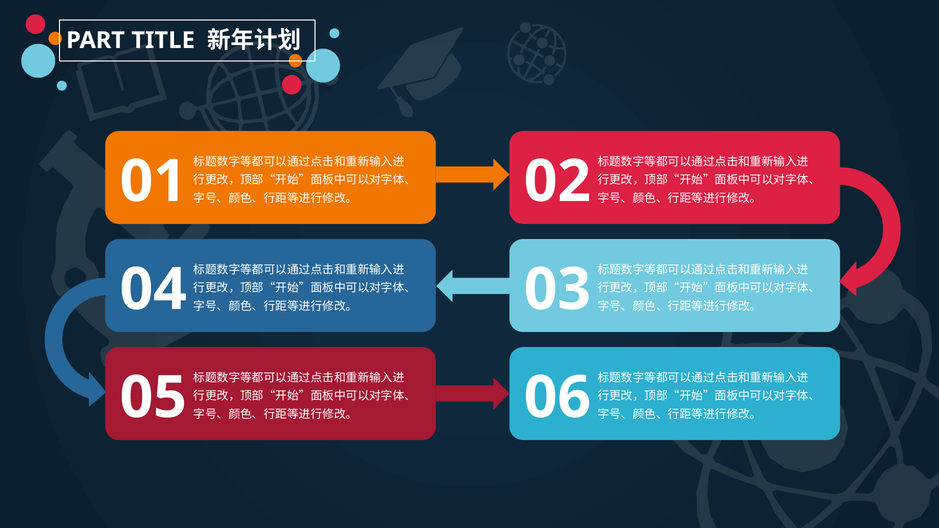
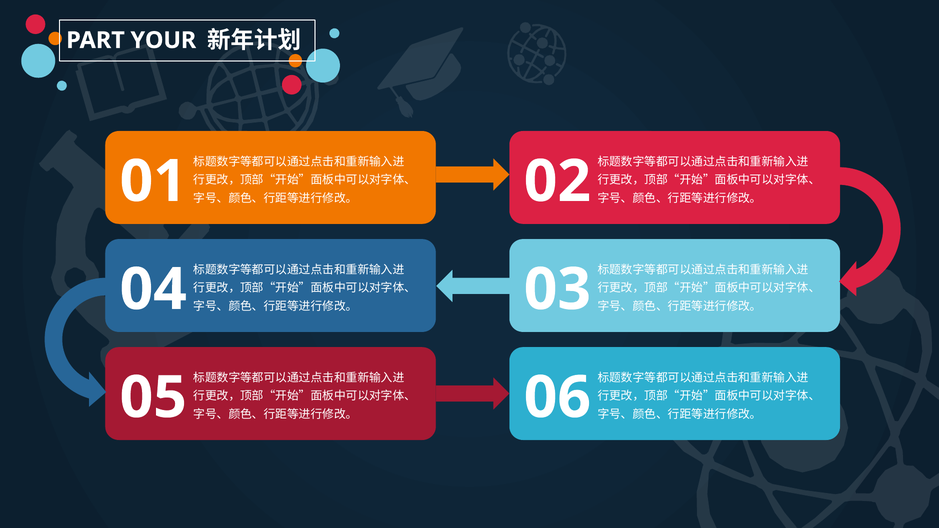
TITLE: TITLE -> YOUR (163, 40)
